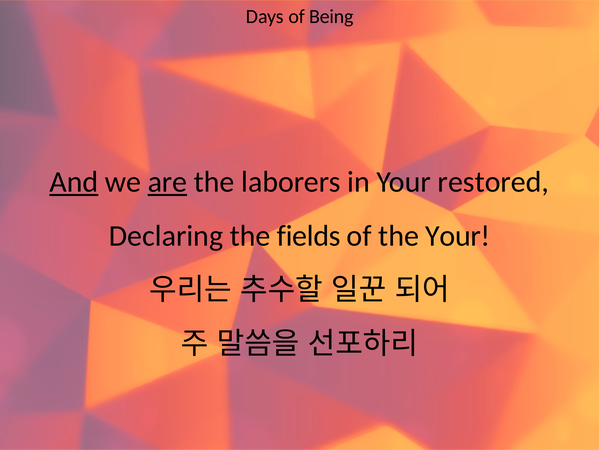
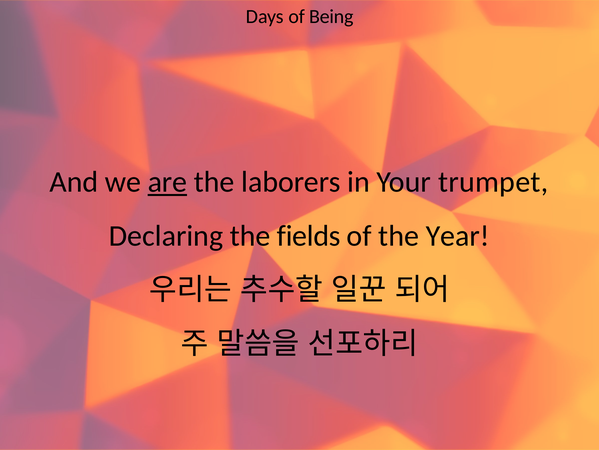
And underline: present -> none (74, 182)
restored: restored -> trumpet (493, 182)
the Your: Your -> Year (458, 236)
